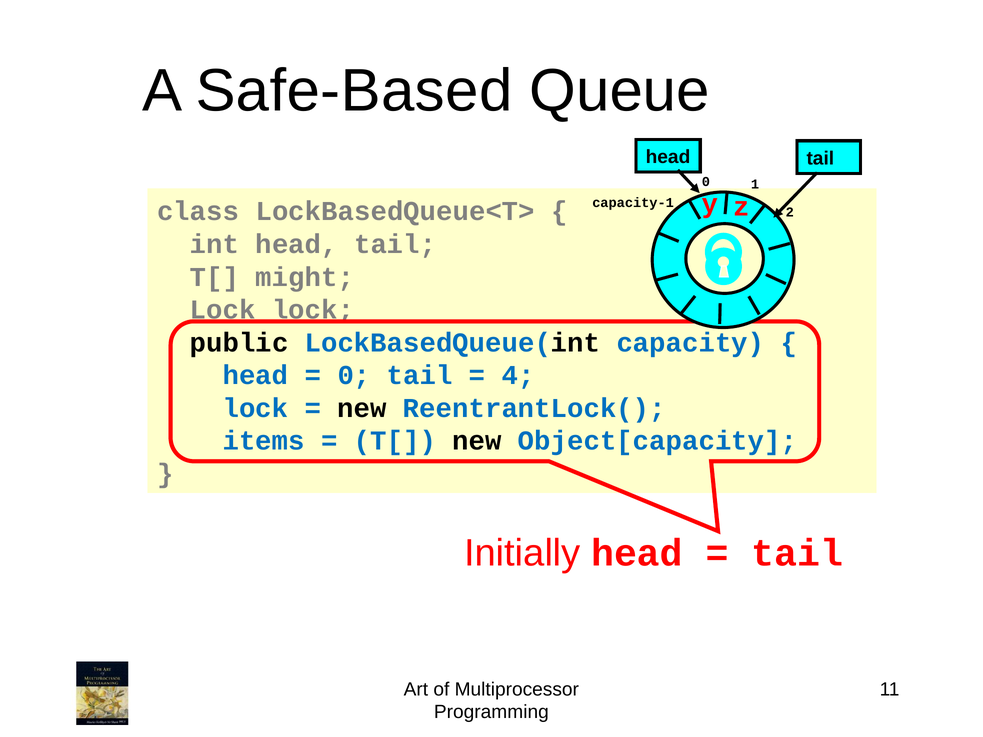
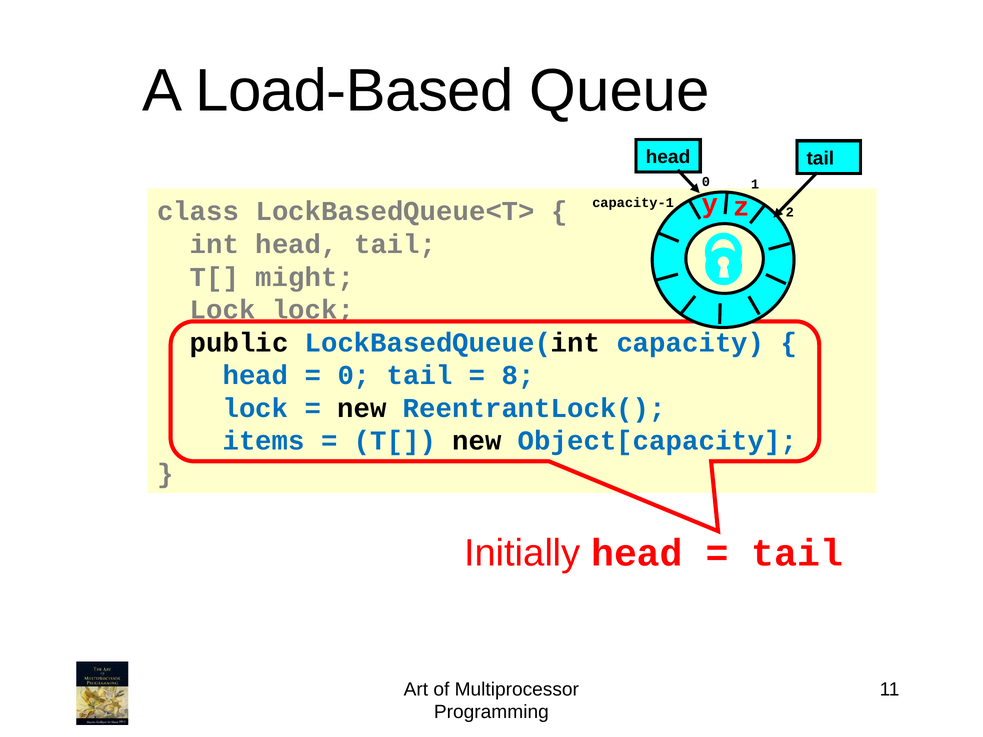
Safe-Based: Safe-Based -> Load-Based (354, 91)
4: 4 -> 8 (518, 375)
